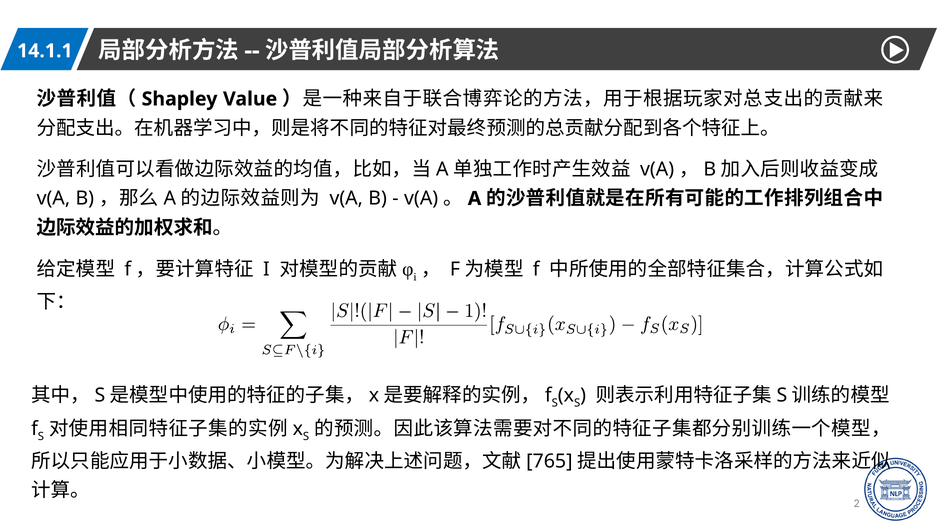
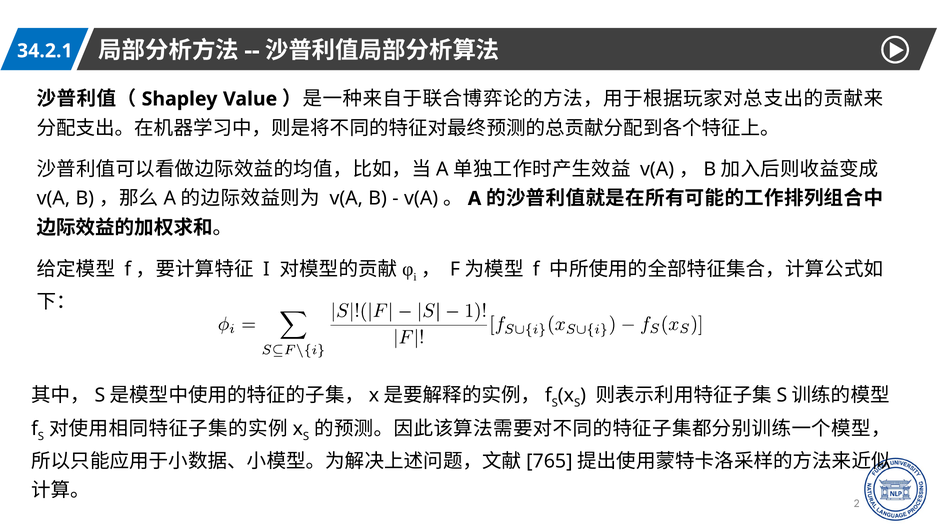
14.1.1: 14.1.1 -> 34.2.1 (45, 51)
